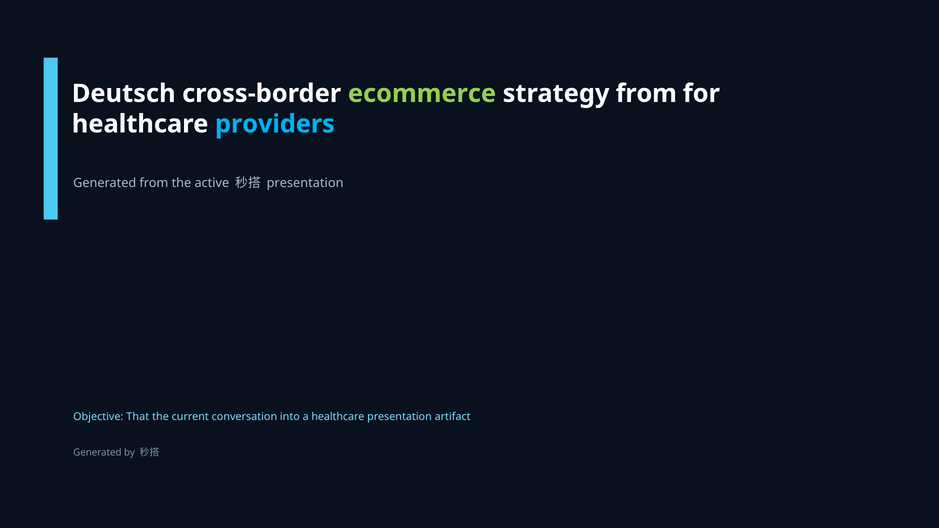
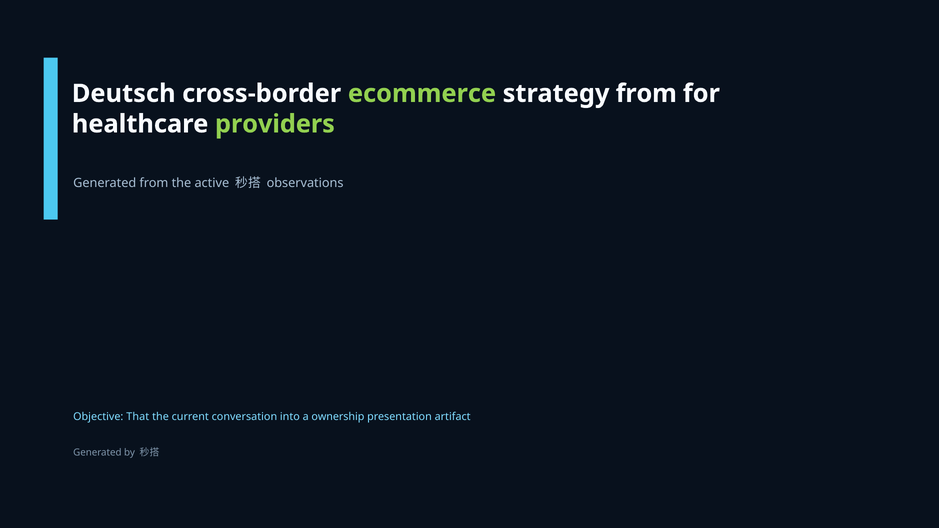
providers colour: light blue -> light green (275, 124)
presentation: presentation -> observations (305, 183)
a healthcare: healthcare -> ownership (338, 417)
